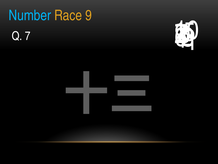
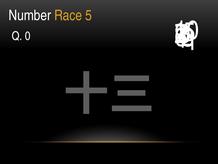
Number colour: light blue -> white (30, 15)
Race 9: 9 -> 5 (89, 15)
Q 7: 7 -> 0 (28, 36)
